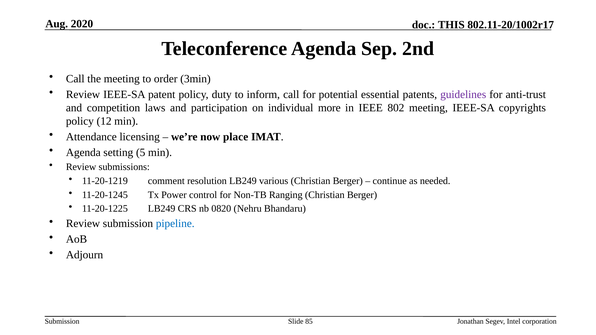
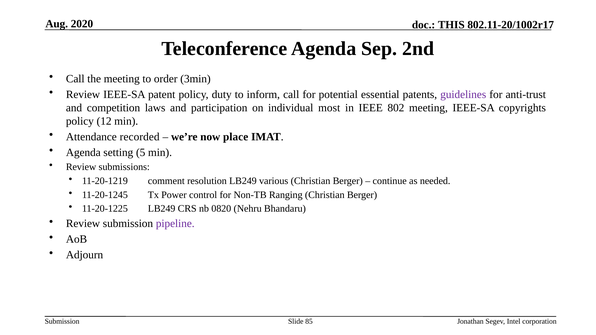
more: more -> most (329, 108)
licensing: licensing -> recorded (140, 137)
pipeline colour: blue -> purple (175, 224)
